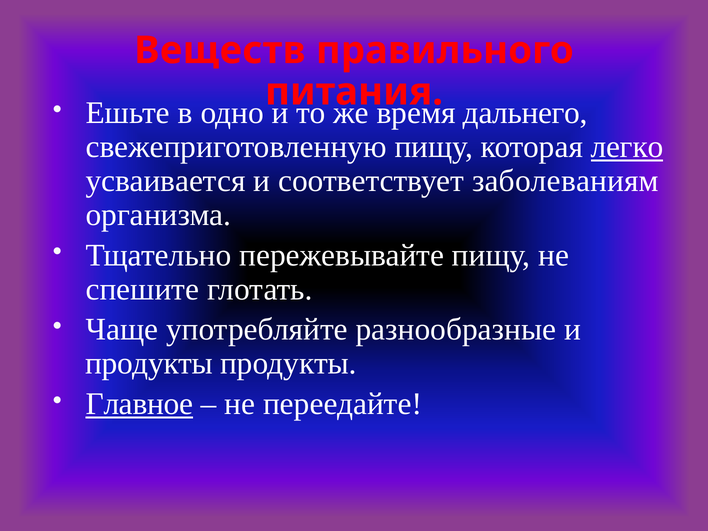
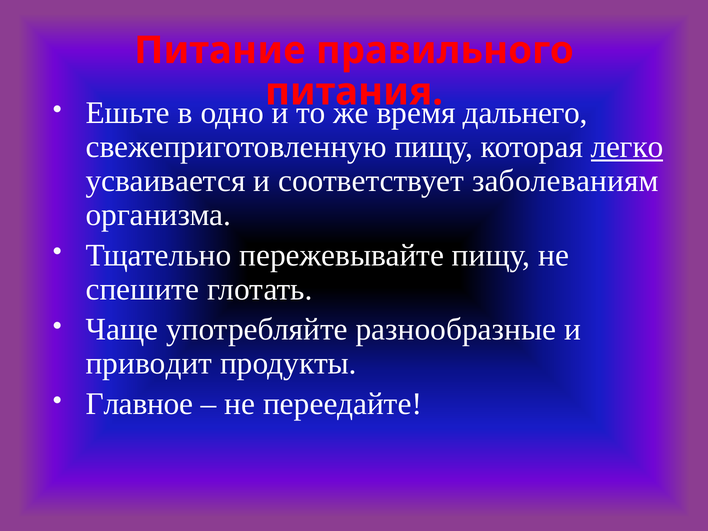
Веществ: Веществ -> Питание (220, 50)
продукты: продукты -> приводит (149, 364)
Главное underline: present -> none (139, 404)
